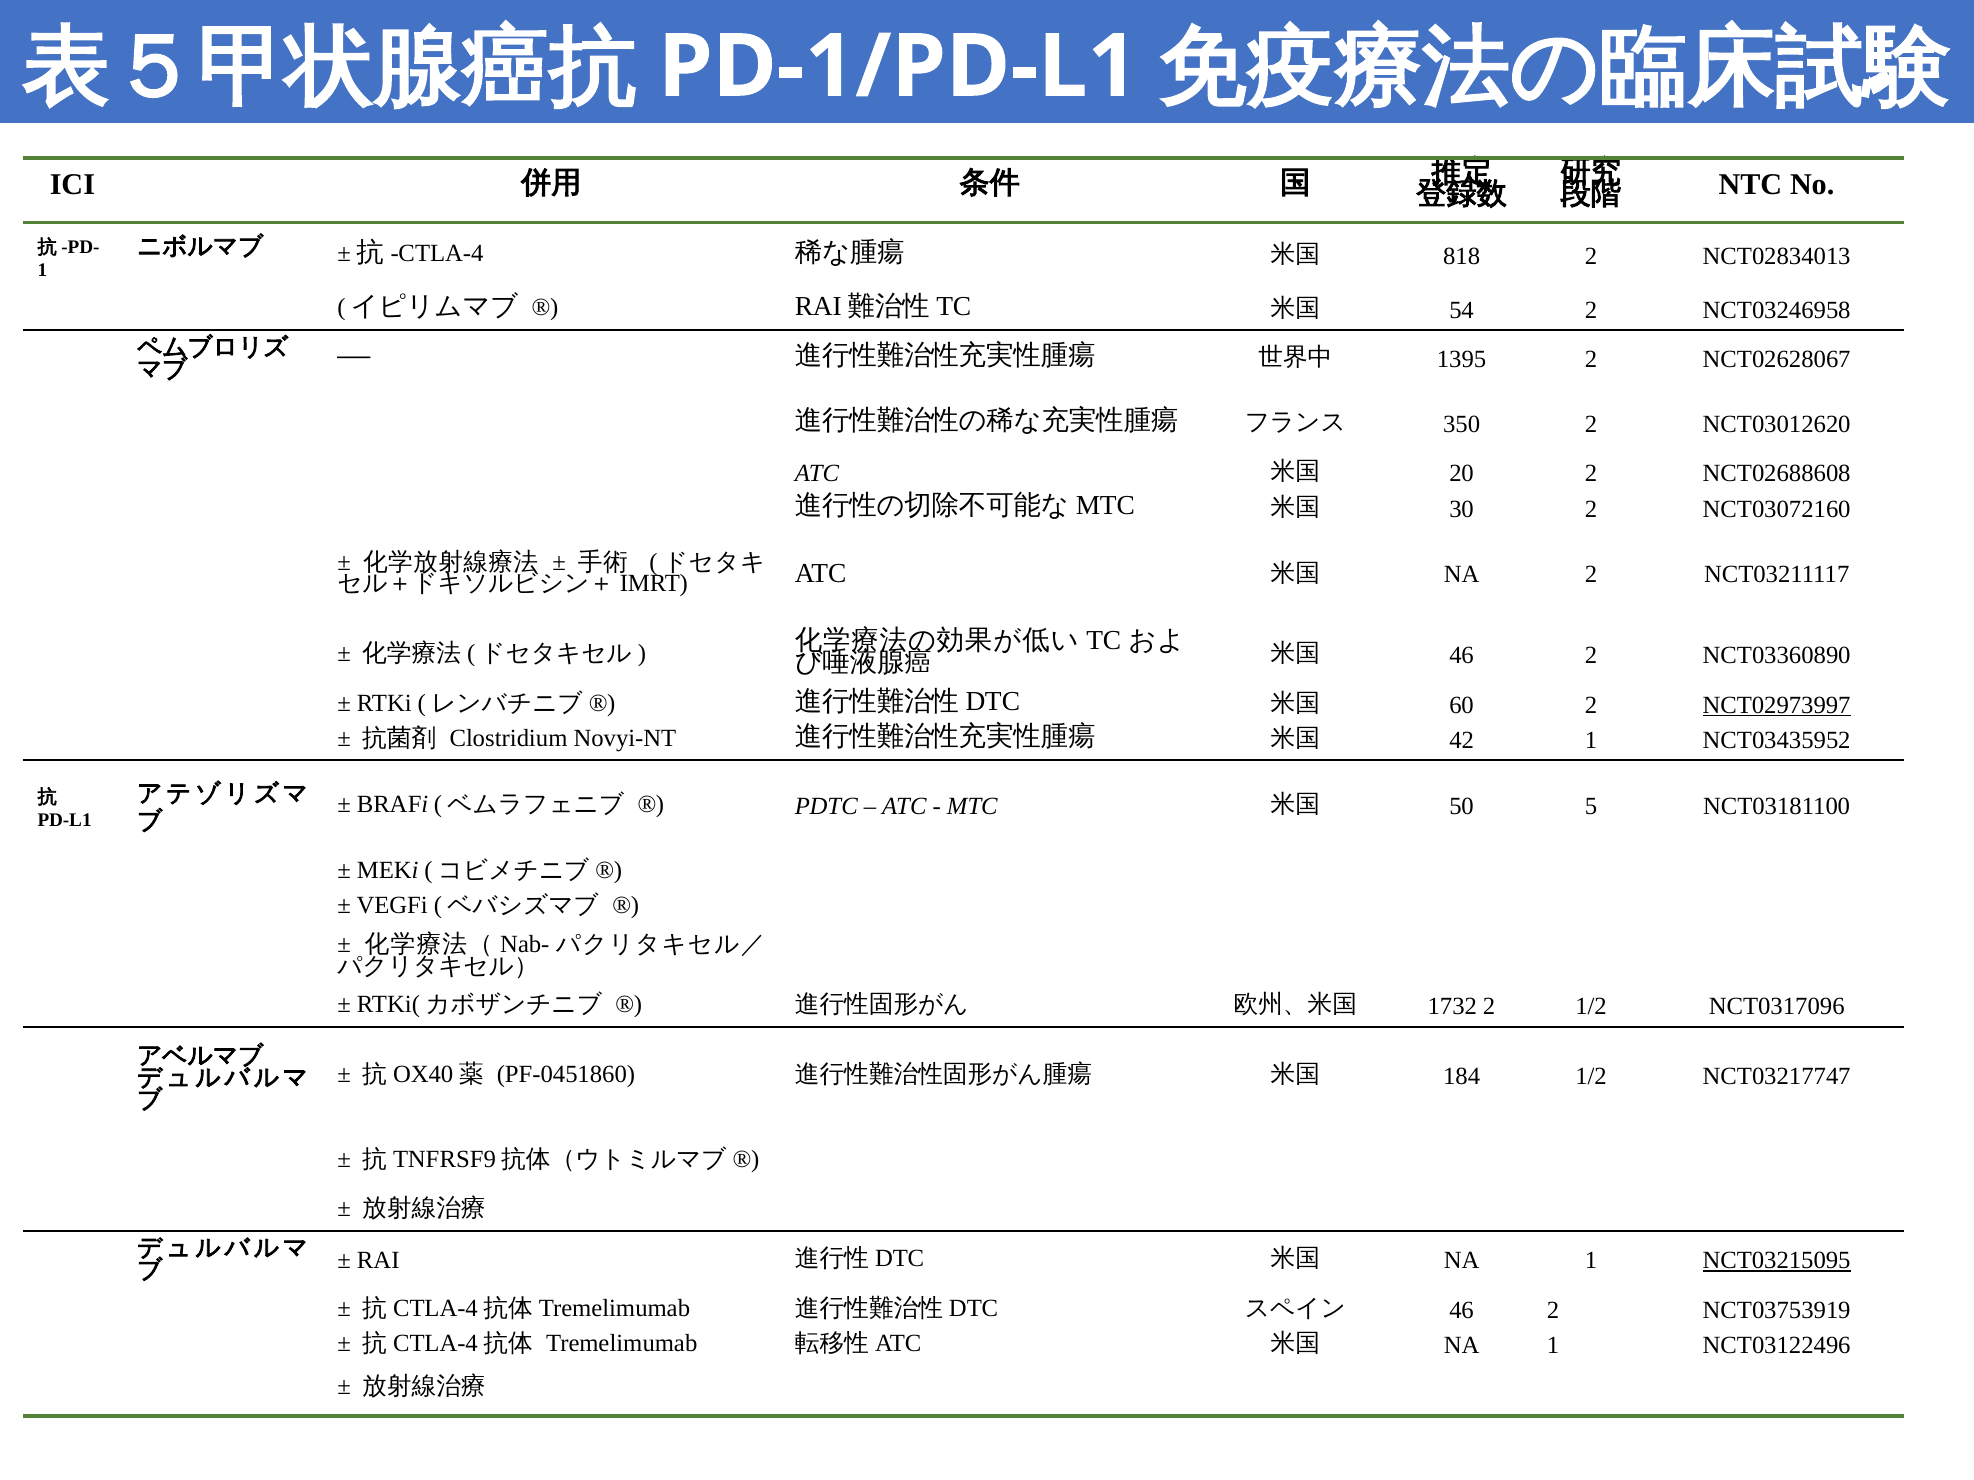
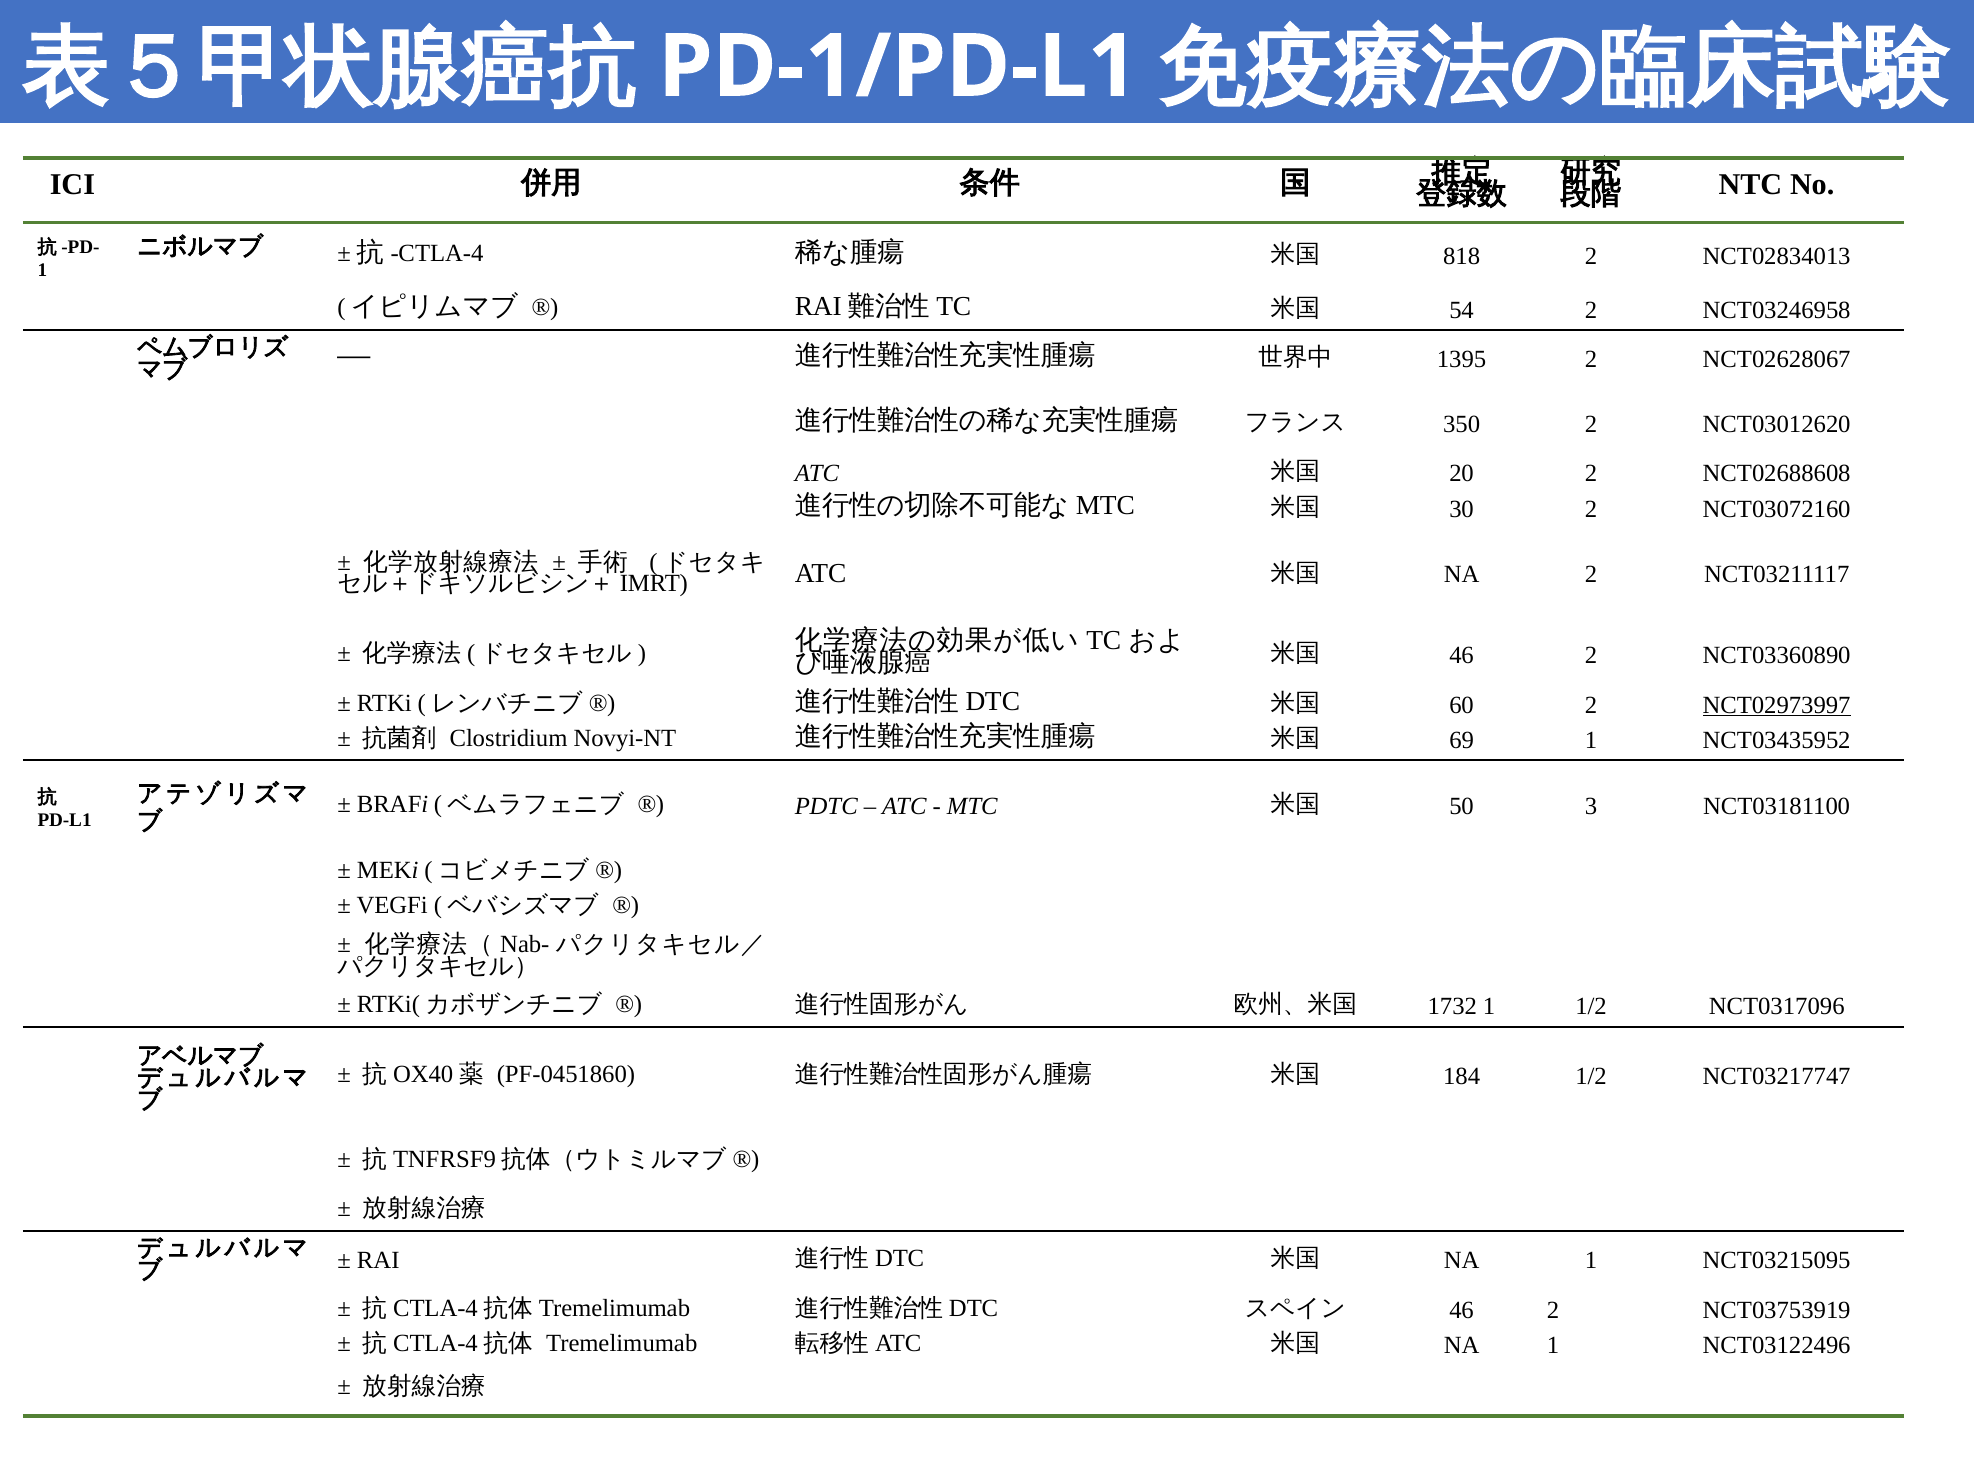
42: 42 -> 69 (1462, 740)
5: 5 -> 3 (1591, 806)
1732 2: 2 -> 1 (1489, 1007)
NCT03215095 underline: present -> none (1777, 1261)
